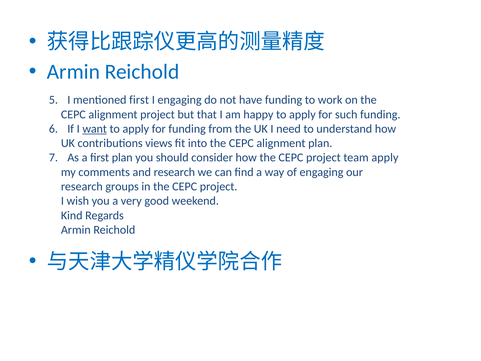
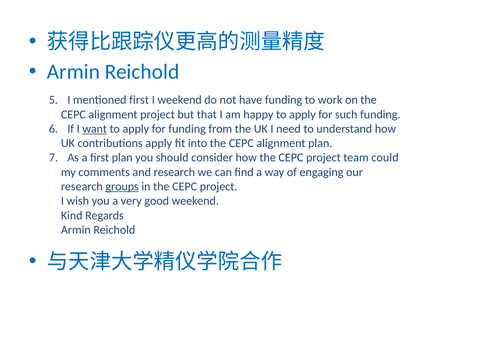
I engaging: engaging -> weekend (180, 100)
contributions views: views -> apply (159, 143)
team apply: apply -> could (385, 158)
groups underline: none -> present (122, 186)
